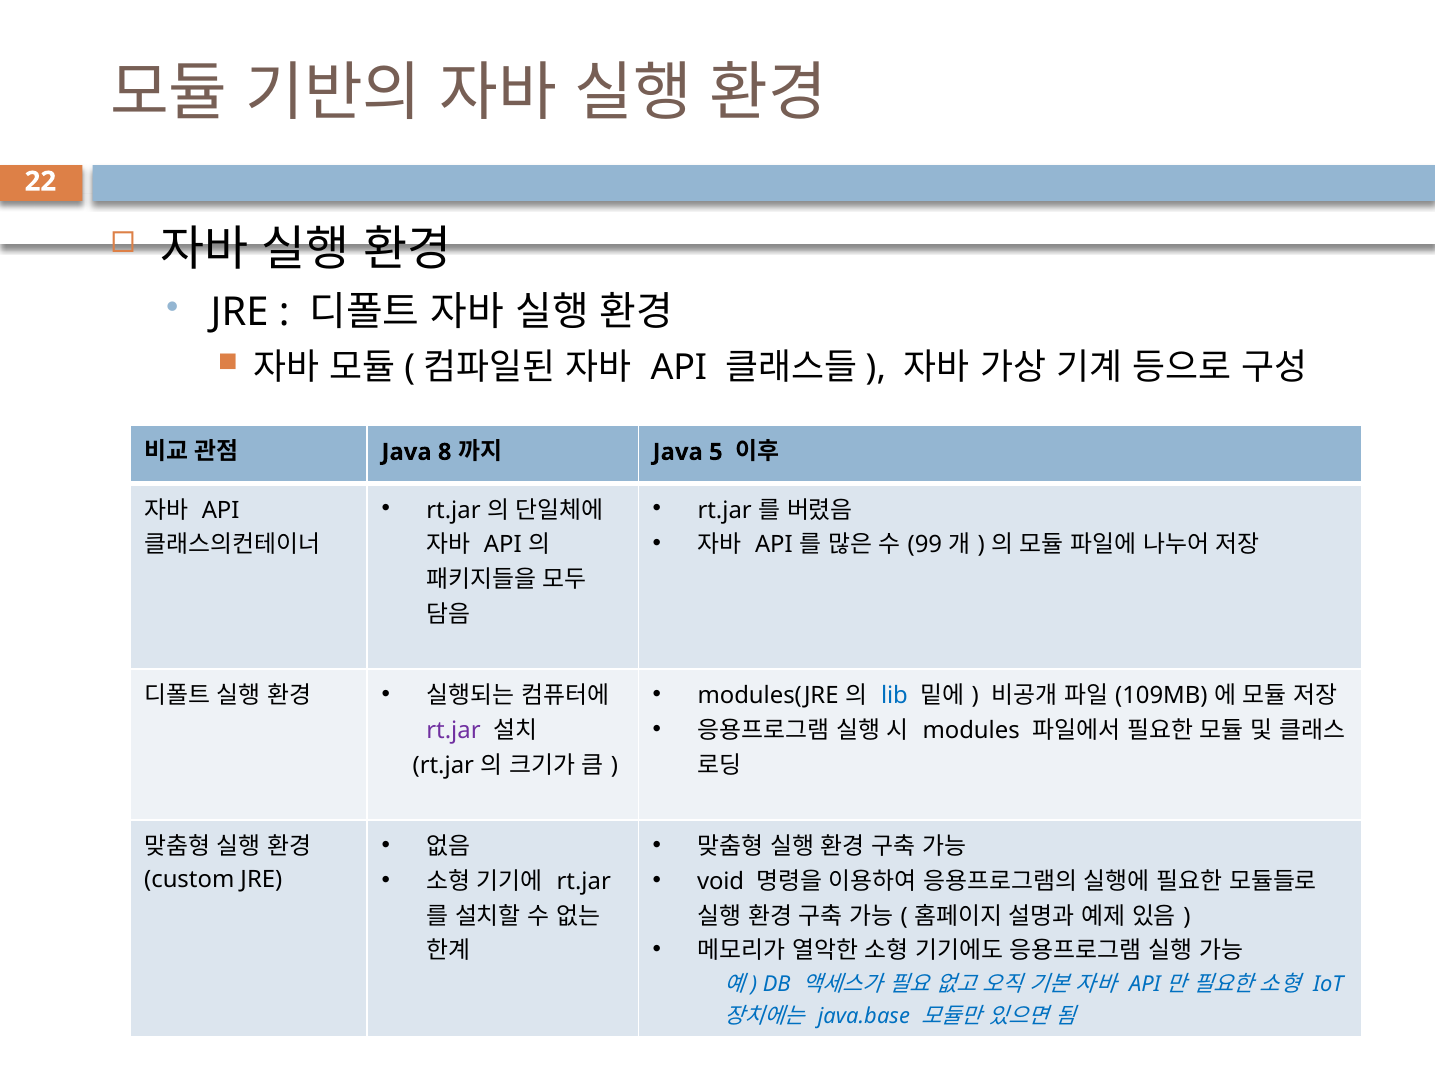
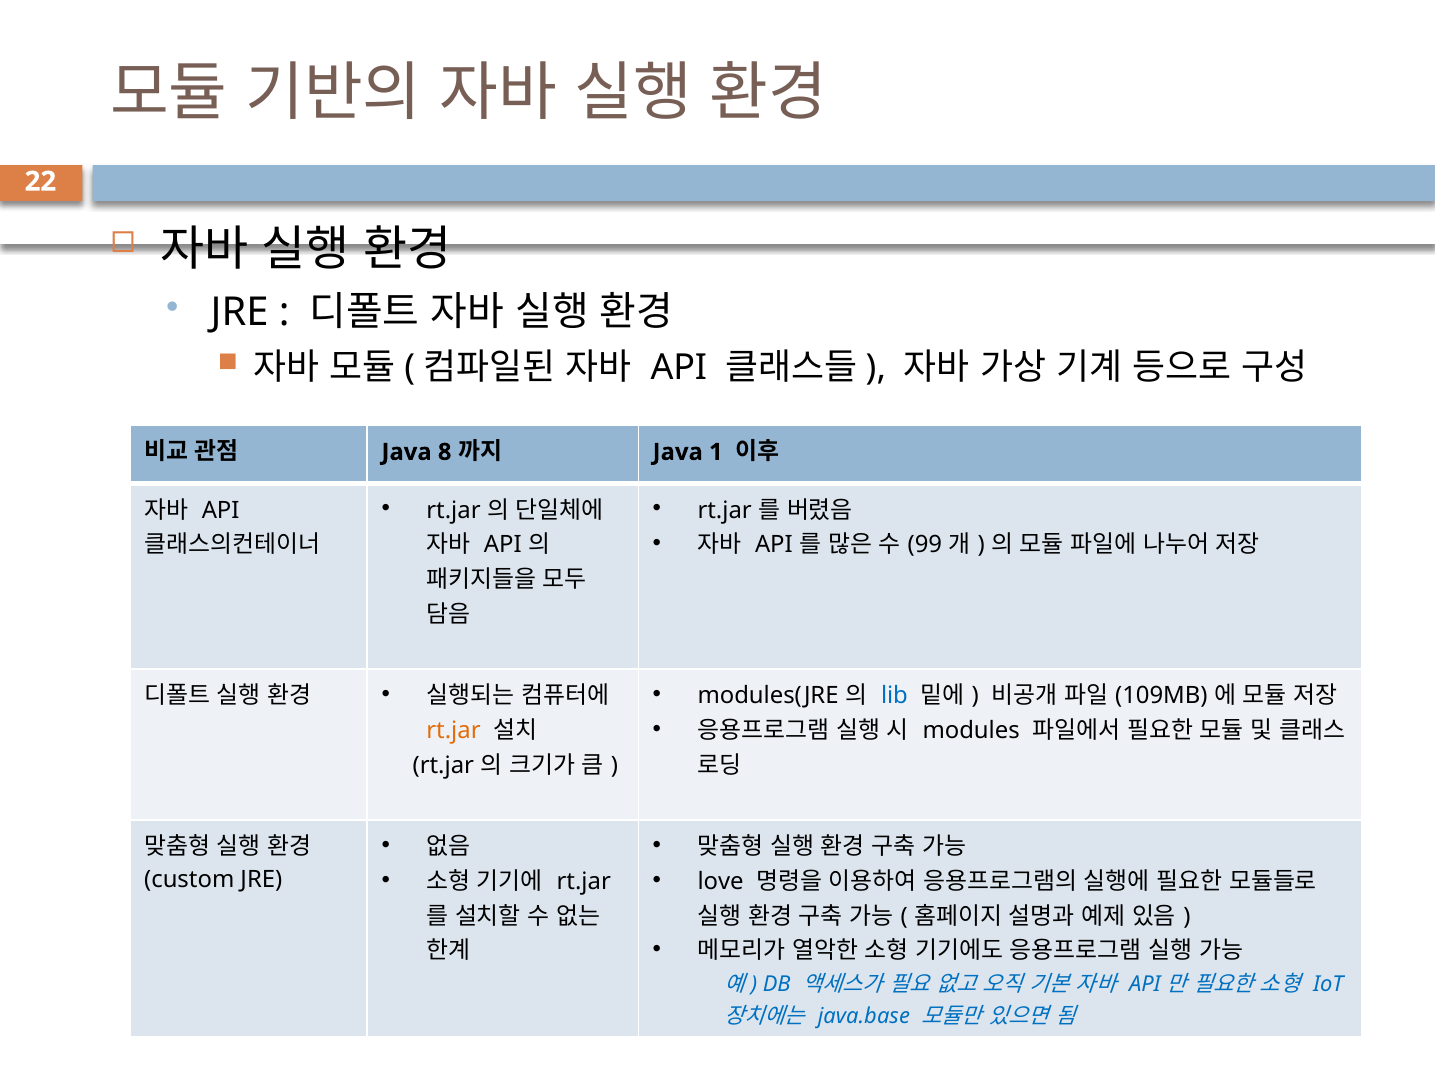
5: 5 -> 1 (716, 452)
rt.jar colour: purple -> orange (454, 731)
void: void -> love (721, 882)
